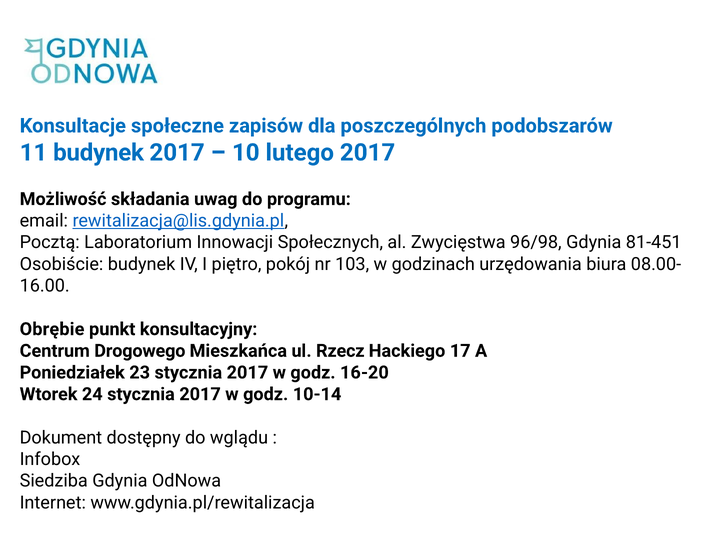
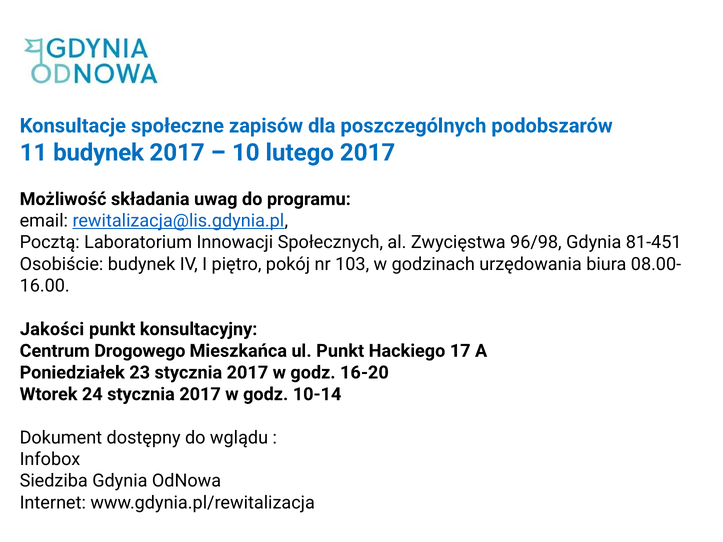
Obrębie: Obrębie -> Jakości (52, 329)
ul Rzecz: Rzecz -> Punkt (340, 351)
